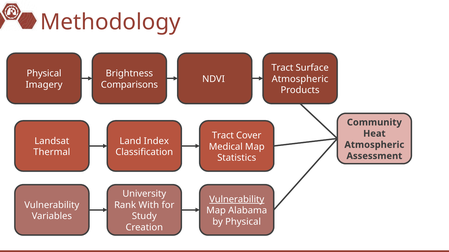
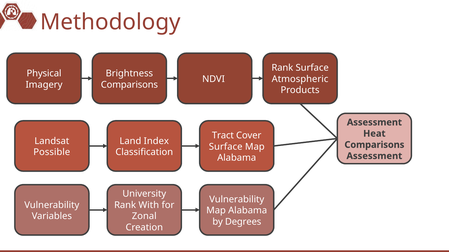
Tract: Tract -> Rank (282, 68)
Community: Community -> Assessment (374, 123)
Atmospheric: Atmospheric -> Comparisons (374, 145)
Medical: Medical -> Surface (226, 147)
Thermal: Thermal -> Possible (52, 153)
Statistics: Statistics -> Alabama (237, 158)
Vulnerability underline: present -> none (237, 200)
Study: Study -> Zonal (144, 217)
by Physical: Physical -> Degrees (243, 222)
